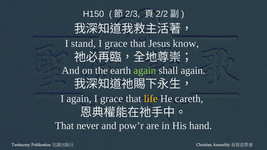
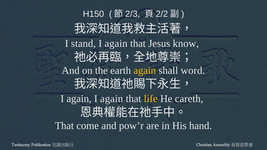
grace: grace -> again (116, 44)
again colour: light green -> yellow (145, 71)
shall again: again -> word (193, 71)
grace: grace -> again (112, 99)
never: never -> come (88, 126)
